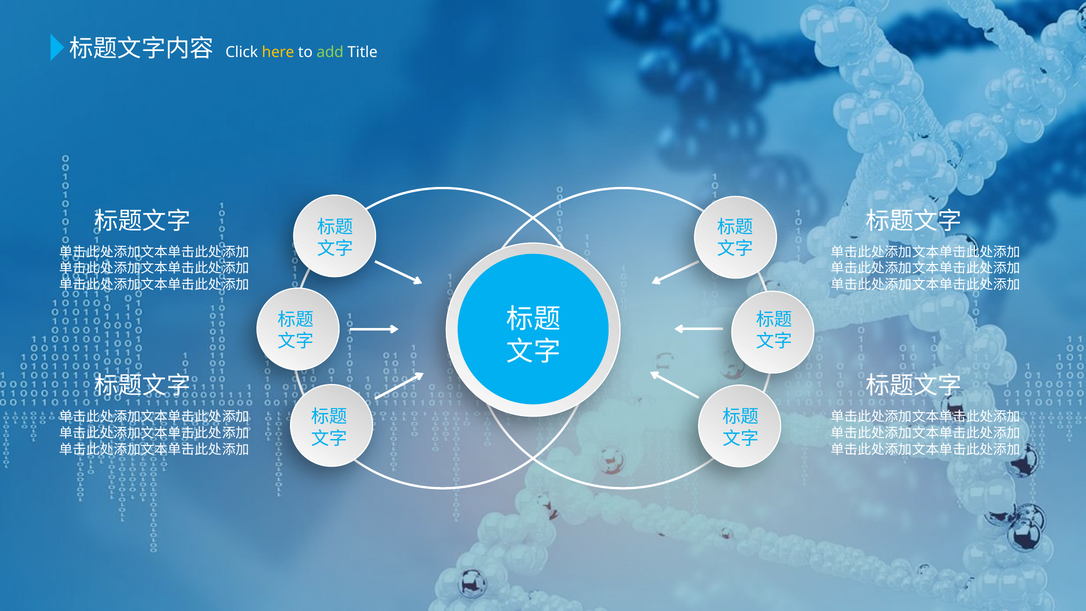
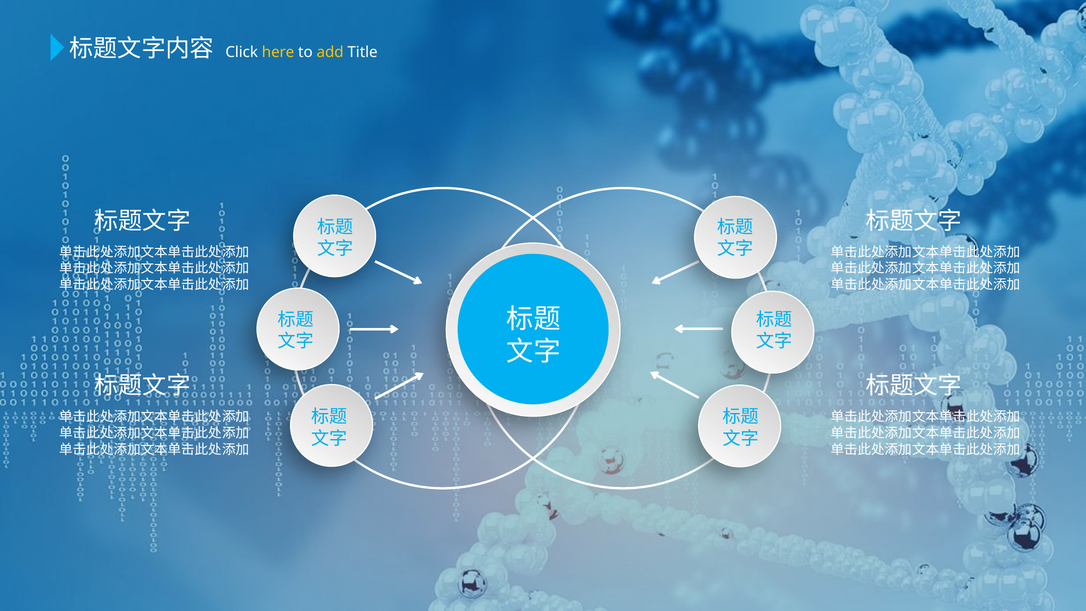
add colour: light green -> yellow (330, 52)
